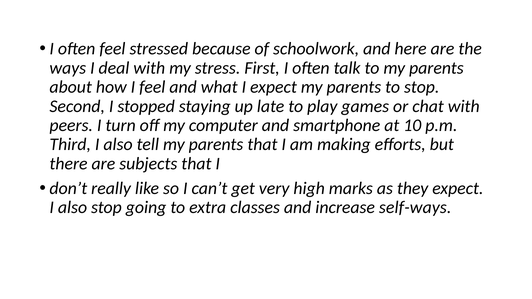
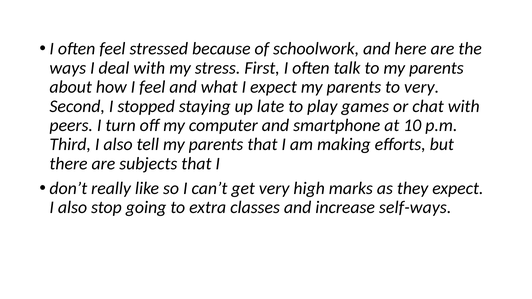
to stop: stop -> very (422, 87)
